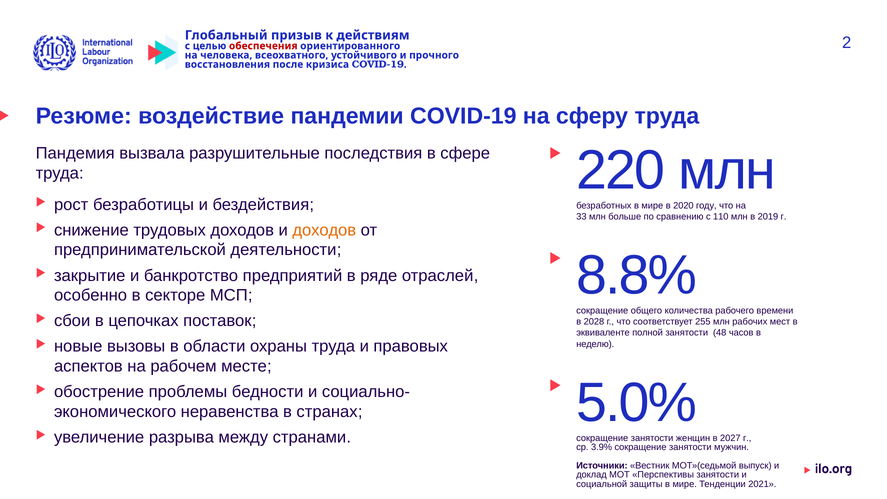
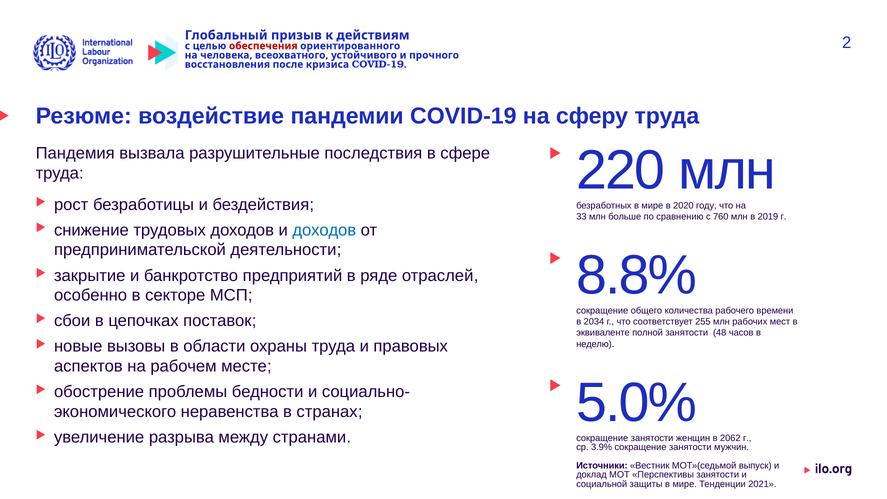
110: 110 -> 760 (721, 217)
доходов colour: orange -> blue (324, 230)
2028: 2028 -> 2034 (594, 322)
2027: 2027 -> 2062 (730, 438)
